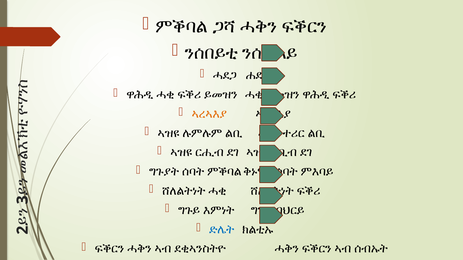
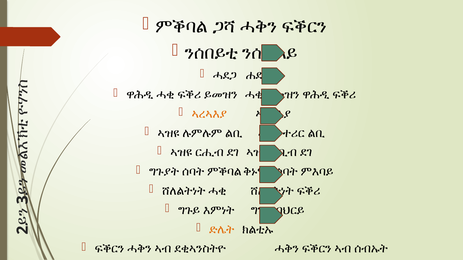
ድሌት colour: blue -> orange (222, 230)
